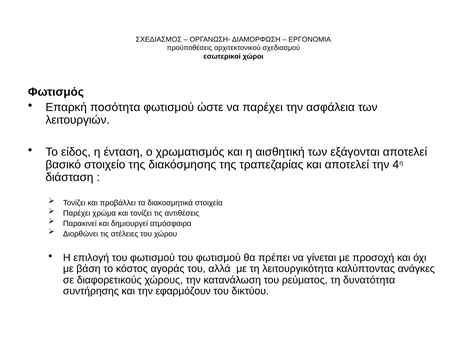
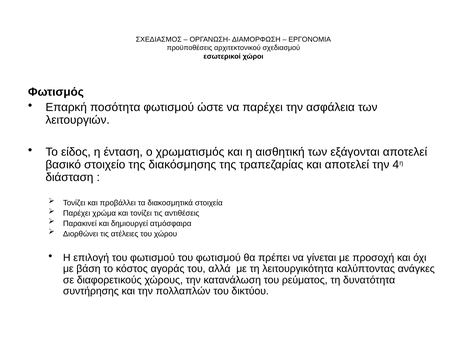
εφαρμόζουν: εφαρμόζουν -> πολλαπλών (183, 291)
